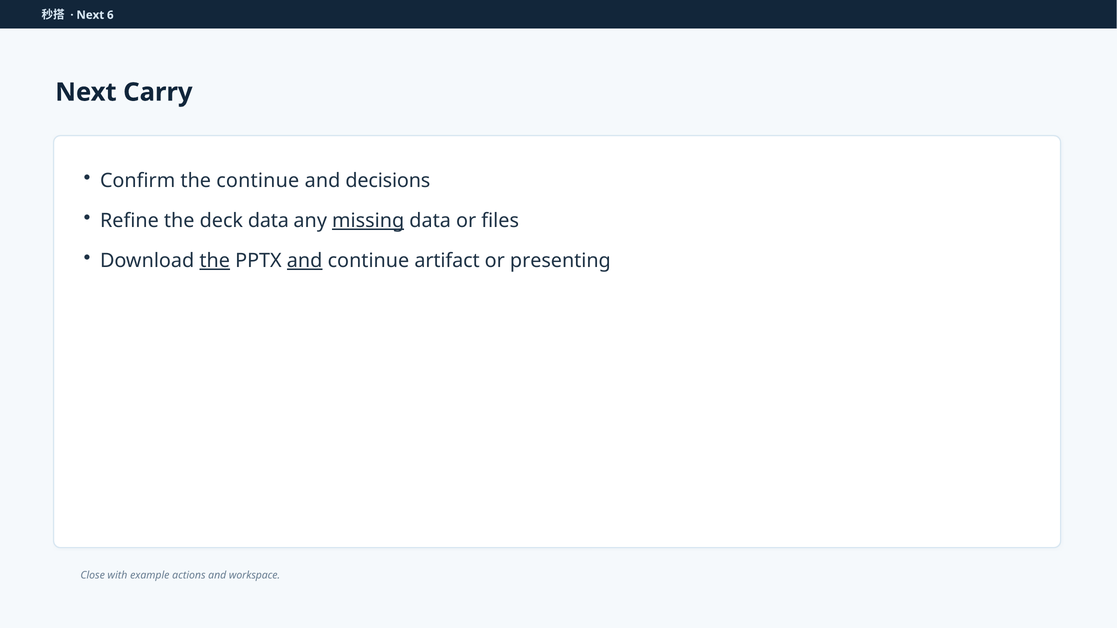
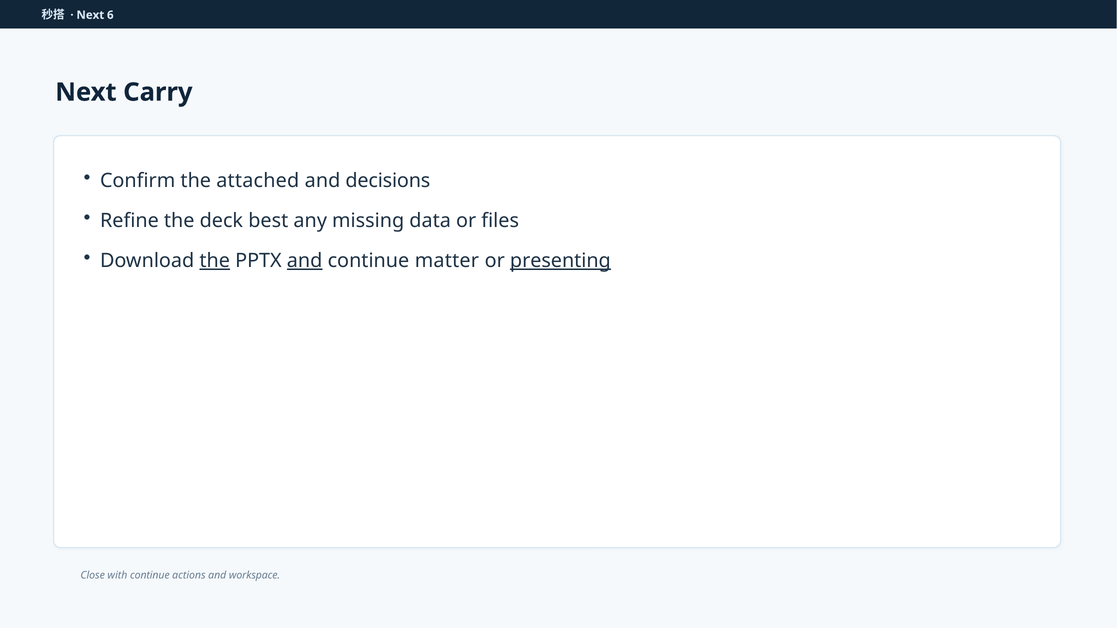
the continue: continue -> attached (258, 181)
deck data: data -> best (268, 221)
missing underline: present -> none (368, 221)
artifact: artifact -> matter (447, 261)
presenting underline: none -> present (560, 261)
with example: example -> continue (150, 575)
